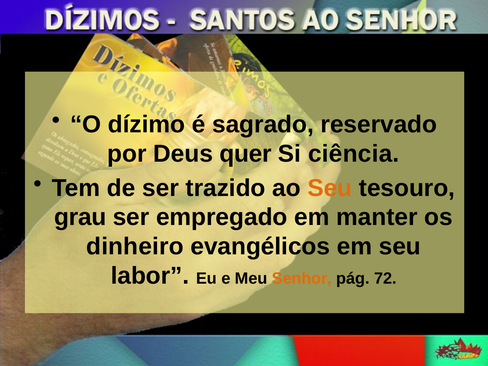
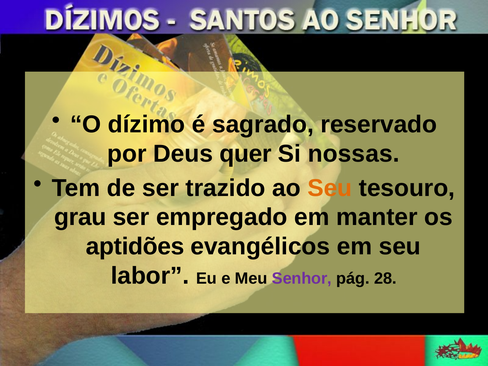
ciência: ciência -> nossas (354, 154)
dinheiro: dinheiro -> aptidões (135, 247)
Senhor colour: orange -> purple (302, 278)
72: 72 -> 28 (385, 278)
